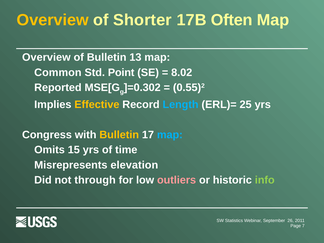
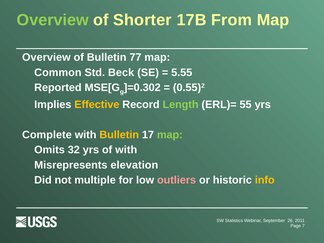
Overview colour: yellow -> light green (53, 20)
Often: Often -> From (232, 20)
13: 13 -> 77 (135, 57)
Point: Point -> Beck (121, 73)
8.02: 8.02 -> 5.55 (182, 73)
Length colour: light blue -> light green (181, 105)
25: 25 -> 55 (246, 105)
Congress: Congress -> Complete (47, 135)
map colour: light blue -> light green (170, 135)
15: 15 -> 32 (74, 150)
of time: time -> with (126, 150)
through: through -> multiple (95, 180)
info colour: light green -> yellow (265, 180)
